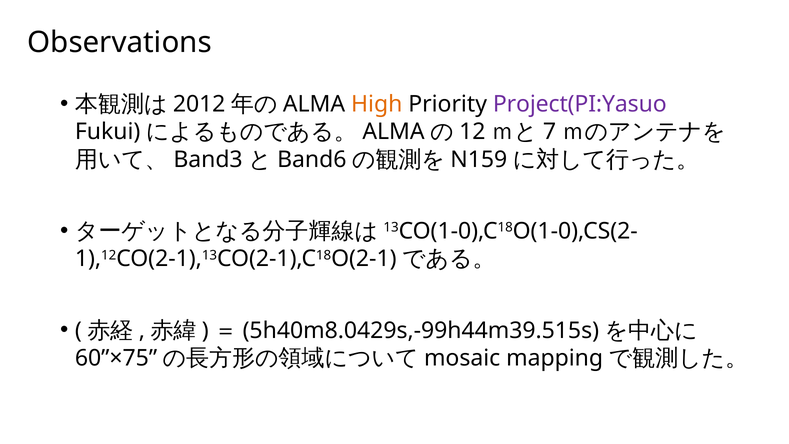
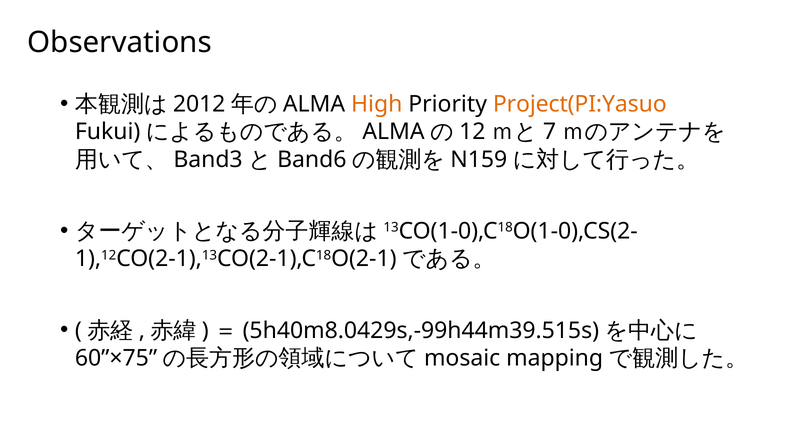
Project(PI:Yasuo colour: purple -> orange (580, 104)
